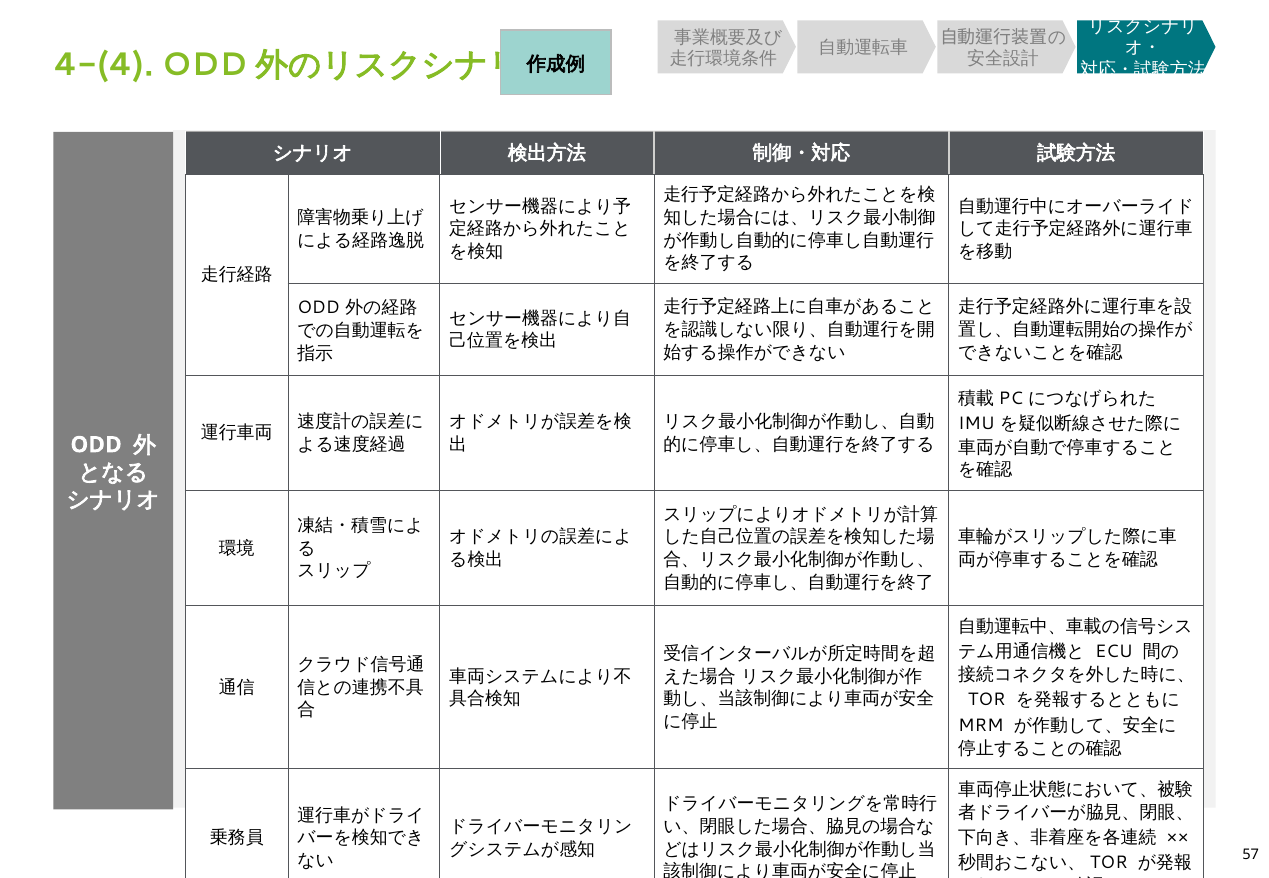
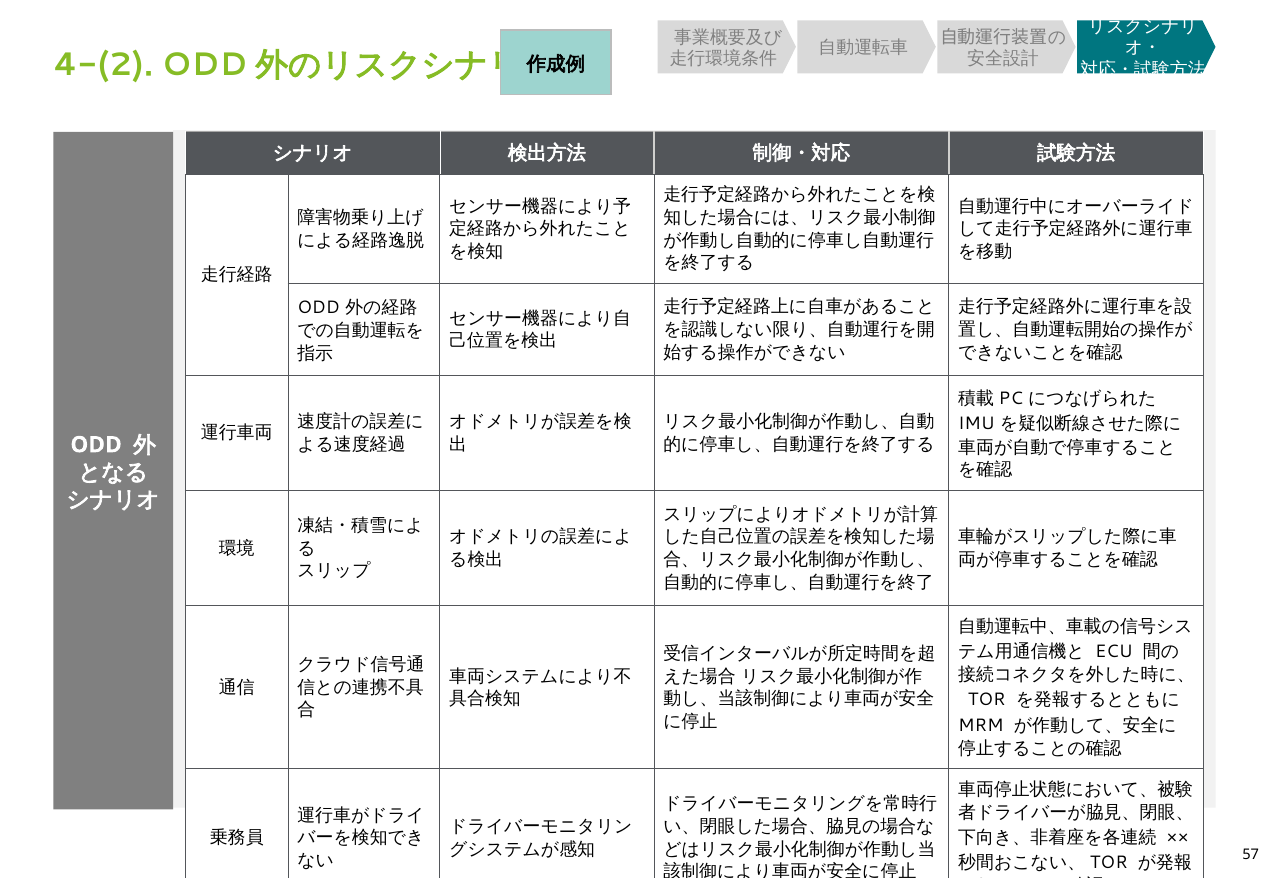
4-(4: 4-(4 -> 4-(2 (103, 65)
